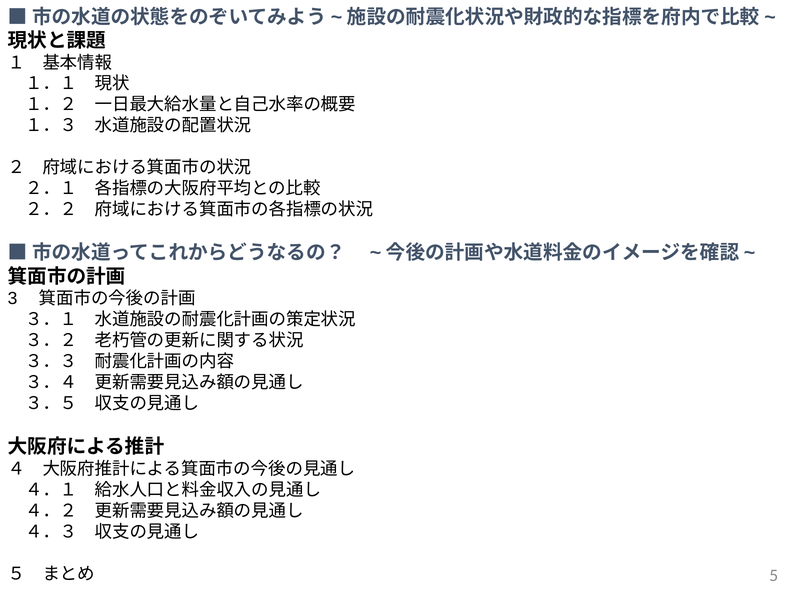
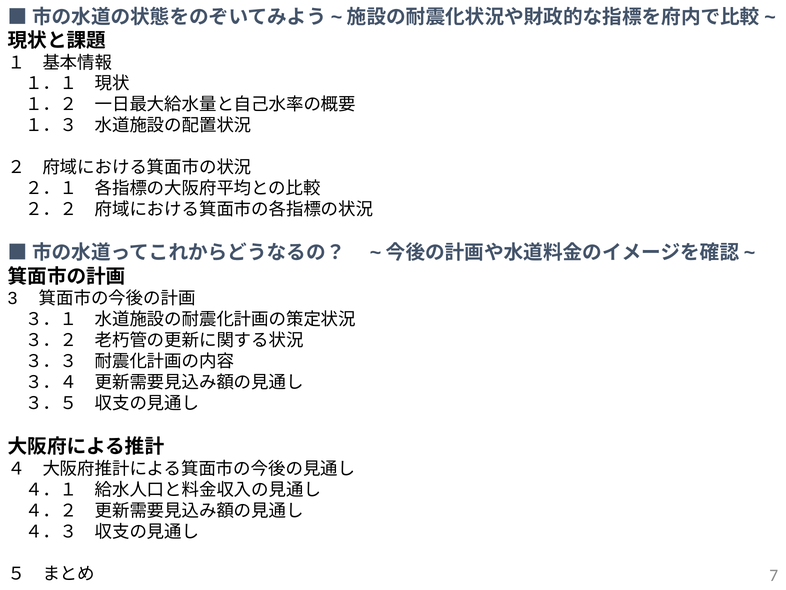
5: 5 -> 7 (774, 575)
